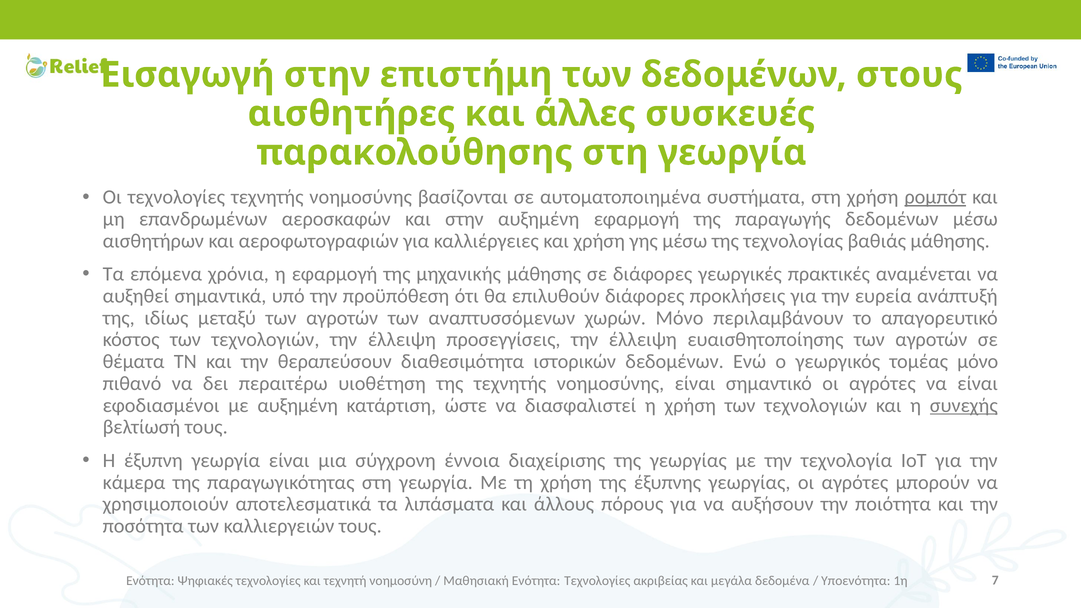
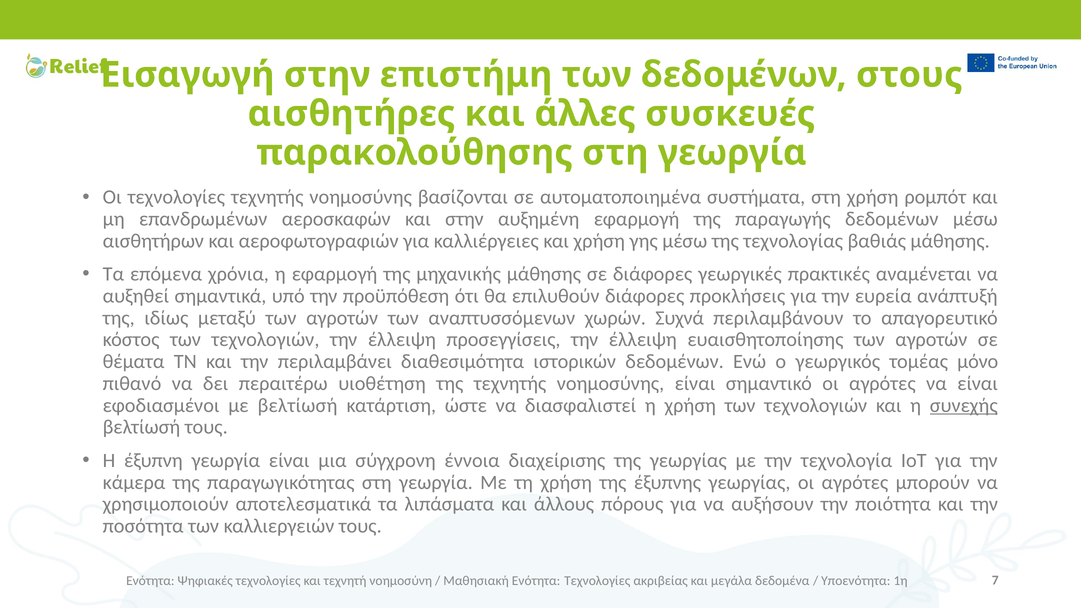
ρομπότ underline: present -> none (935, 197)
χωρών Μόνο: Μόνο -> Συχνά (680, 318)
θεραπεύσουν: θεραπεύσουν -> περιλαμβάνει (335, 362)
με αυξημένη: αυξημένη -> βελτίωσή (298, 405)
